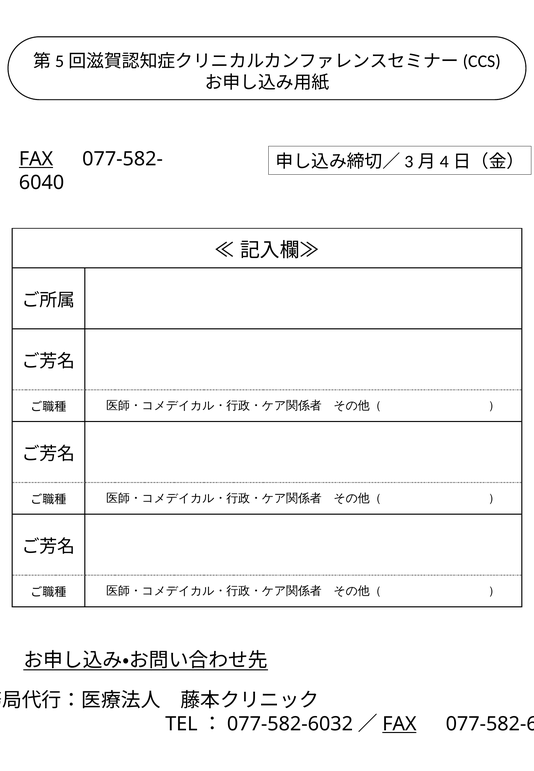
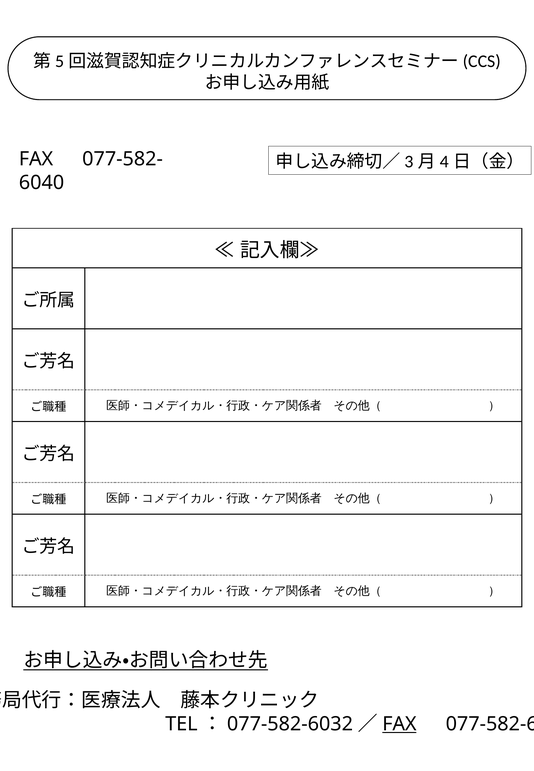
FAX underline: present -> none (36, 159)
